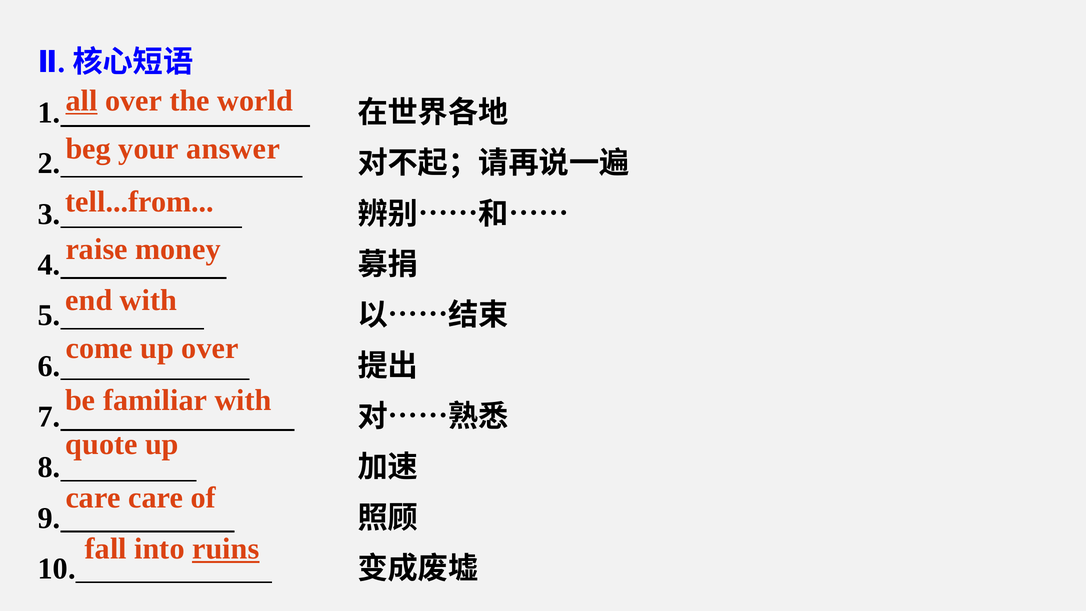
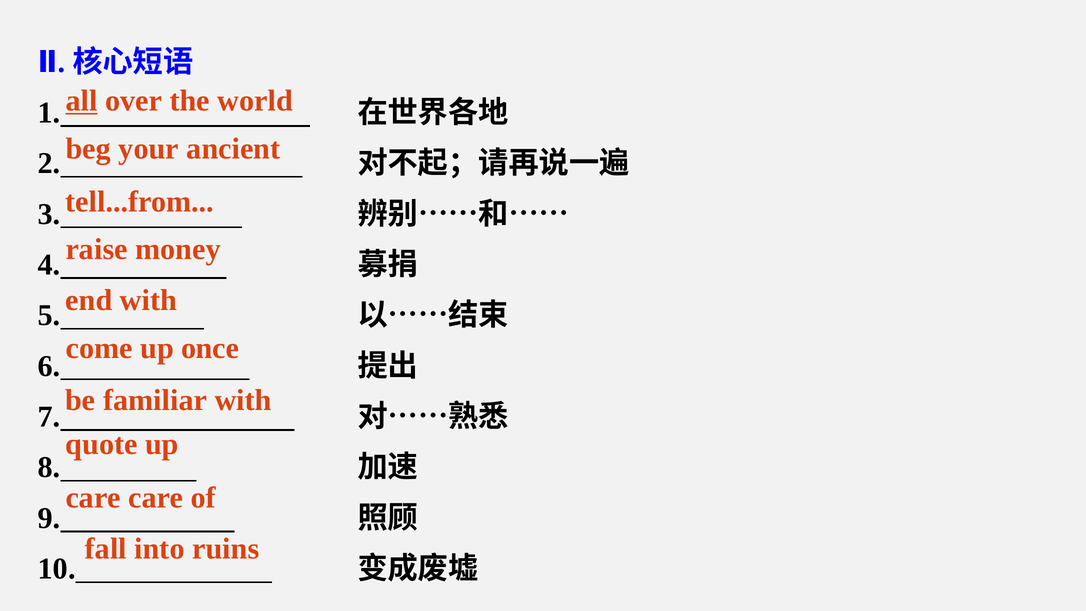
answer: answer -> ancient (233, 149)
up over: over -> once (210, 348)
ruins underline: present -> none (226, 549)
